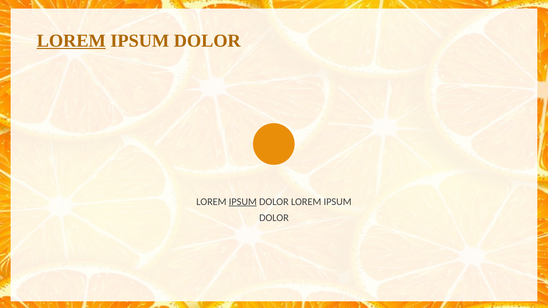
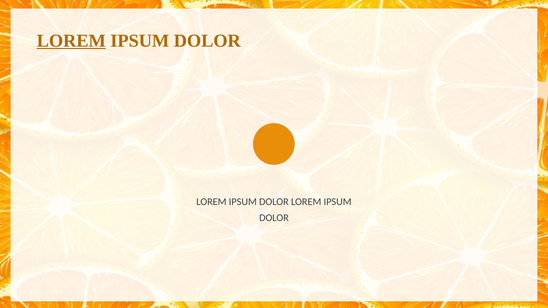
IPSUM underline: present -> none (243, 202)
